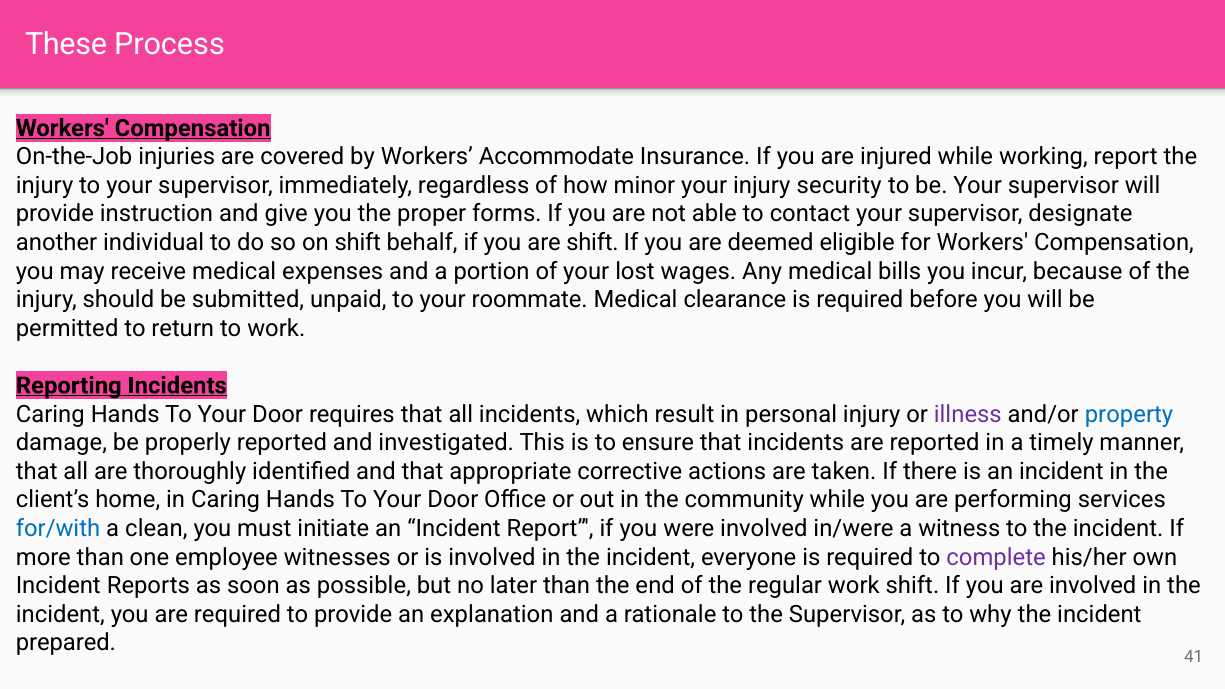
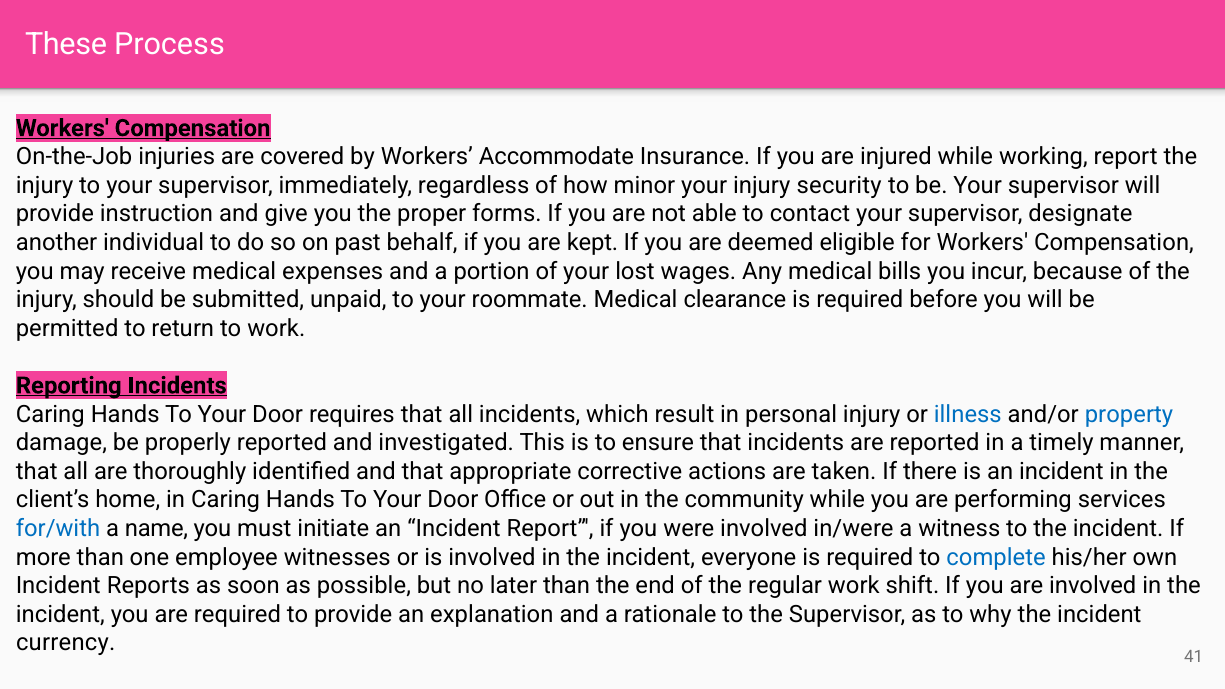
on shift: shift -> past (358, 243)
are shift: shift -> kept (592, 243)
illness colour: purple -> blue (968, 414)
clean: clean -> name (157, 529)
complete colour: purple -> blue (996, 557)
prepared: prepared -> currency (66, 643)
